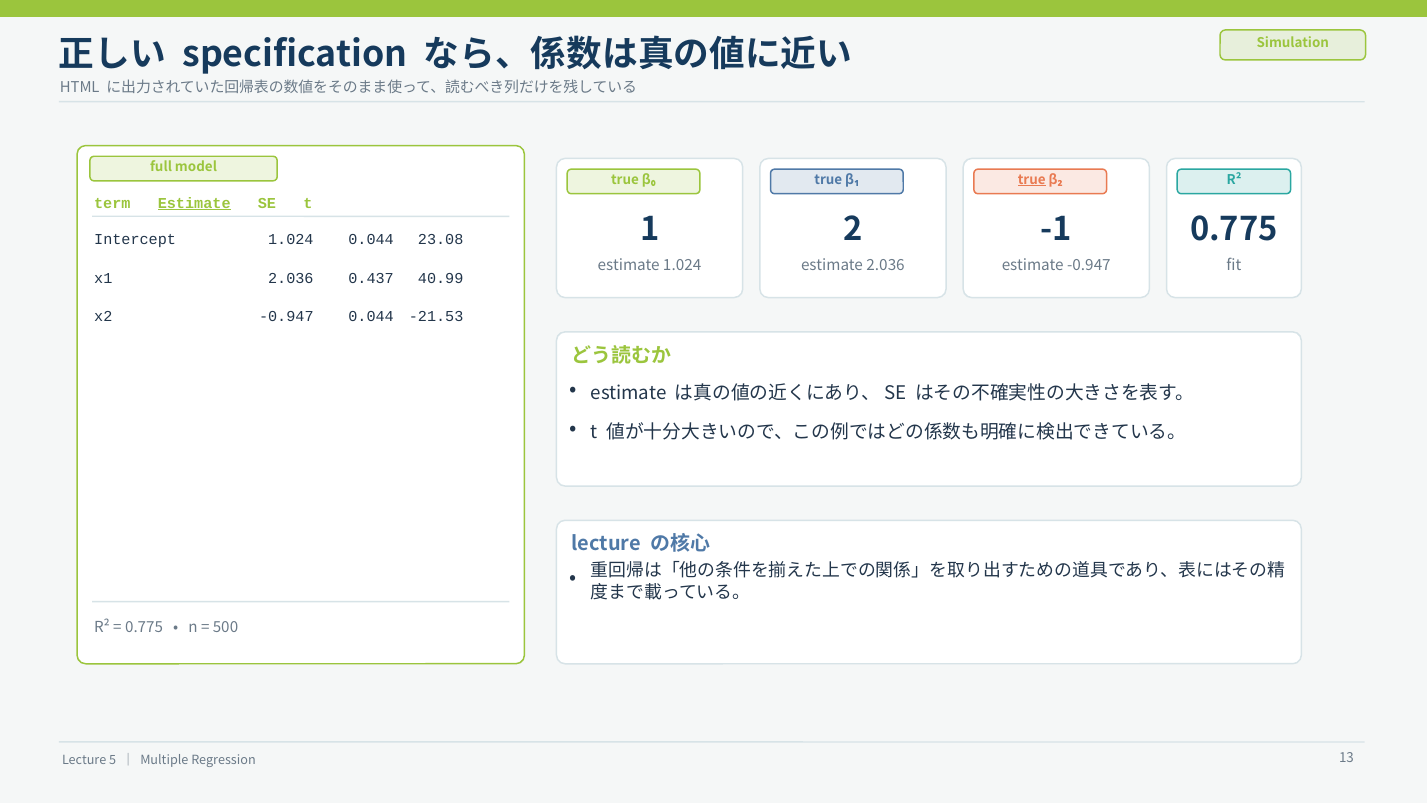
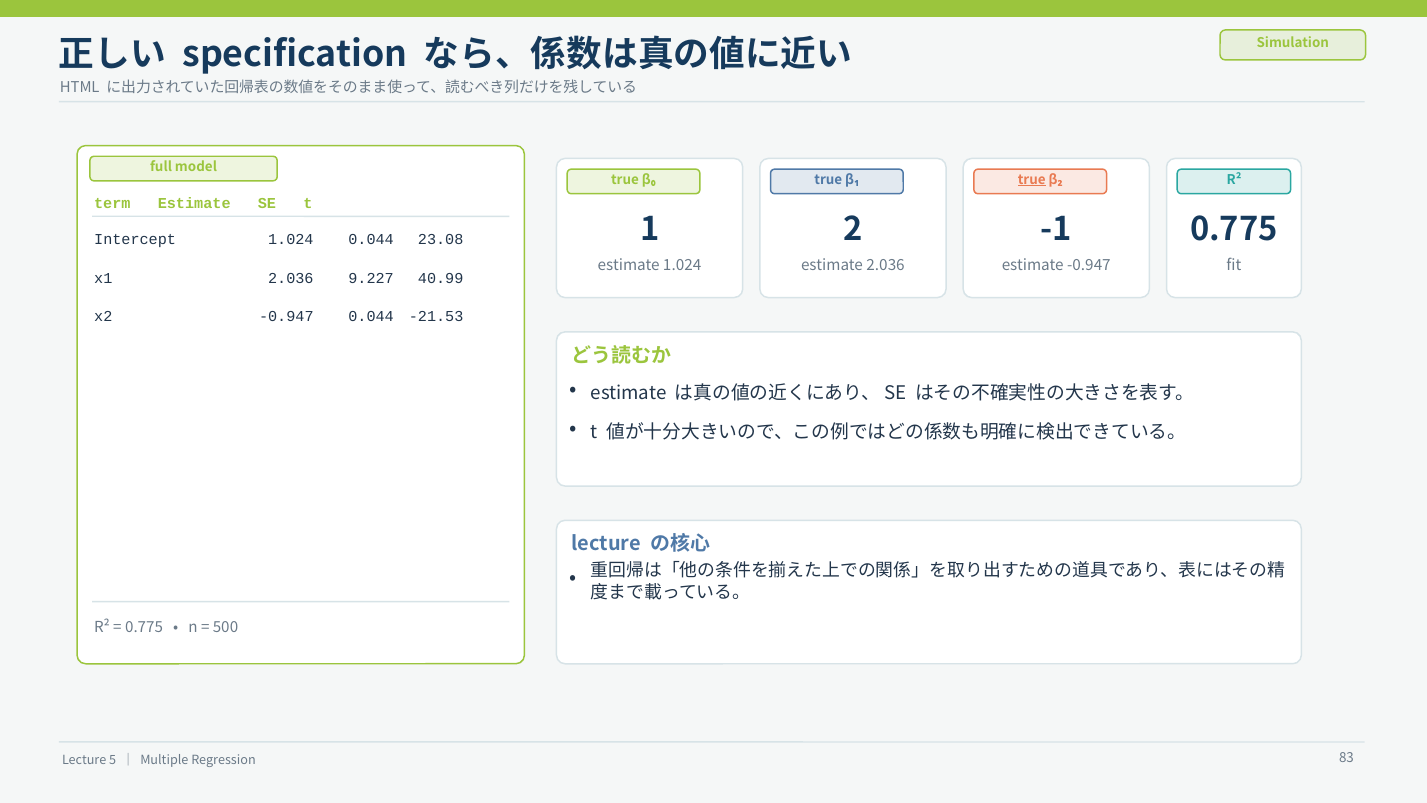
Estimate underline: present -> none (194, 203)
0.437: 0.437 -> 9.227 (371, 278)
13: 13 -> 83 (1346, 758)
